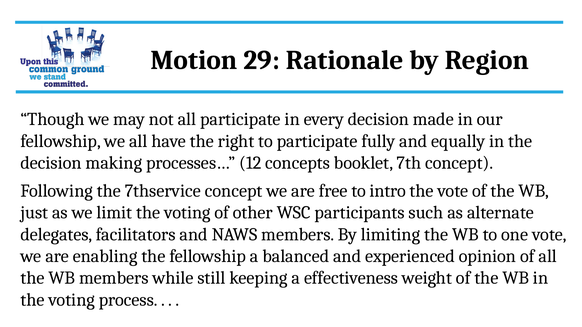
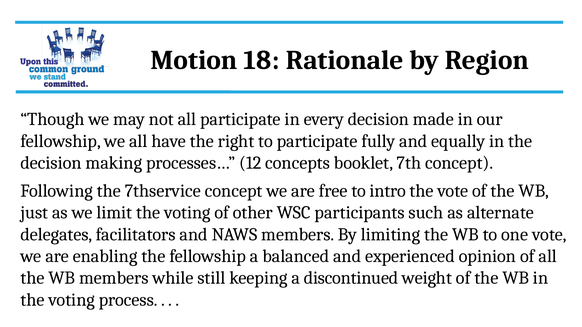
29: 29 -> 18 (261, 60)
effectiveness: effectiveness -> discontinued (351, 278)
